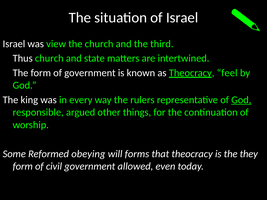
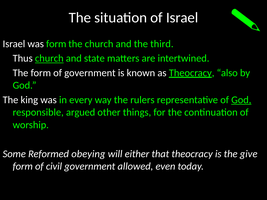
was view: view -> form (56, 44)
church underline: none -> present (49, 58)
feel: feel -> also (227, 73)
forms: forms -> either (137, 154)
they: they -> give (249, 154)
